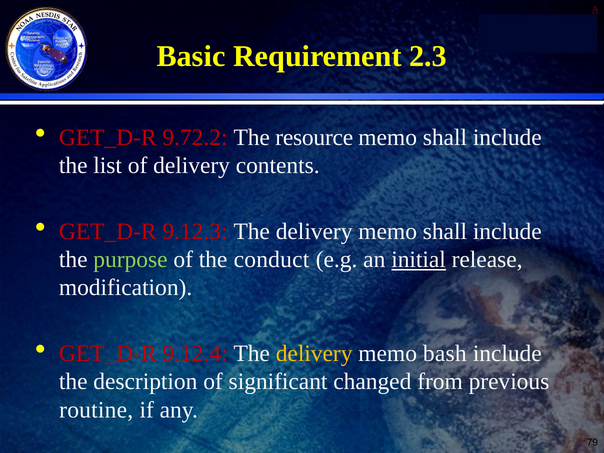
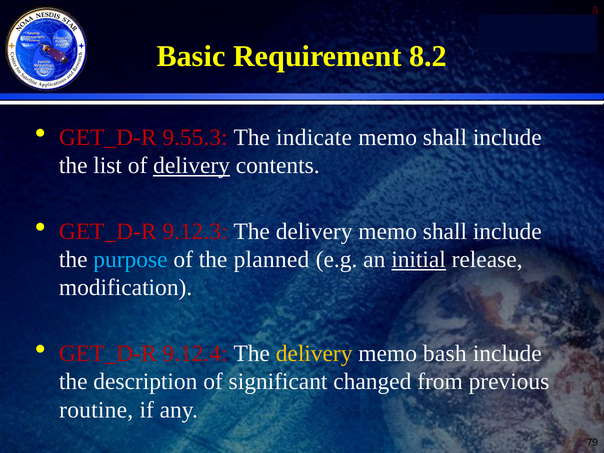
2.3: 2.3 -> 8.2 (428, 56)
9.72.2: 9.72.2 -> 9.55.3 (195, 137)
resource: resource -> indicate (314, 137)
delivery underline: none -> present (192, 165)
purpose colour: light green -> light blue (130, 259)
conduct: conduct -> planned (271, 259)
